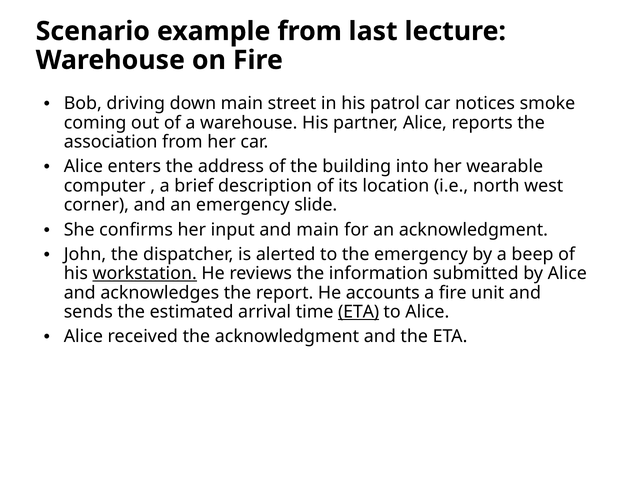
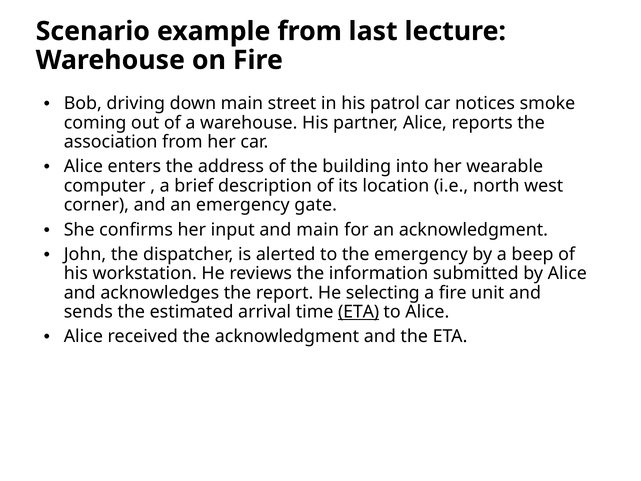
slide: slide -> gate (316, 205)
workstation underline: present -> none (145, 273)
accounts: accounts -> selecting (383, 293)
